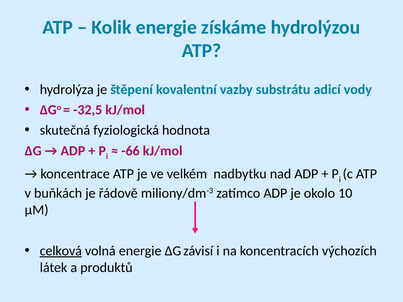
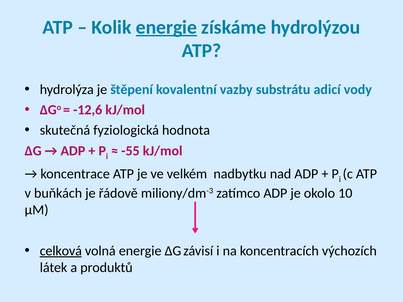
energie underline: none -> present (166, 27)
-32,5: -32,5 -> -12,6 (88, 110)
-66: -66 -> -55 (130, 151)
